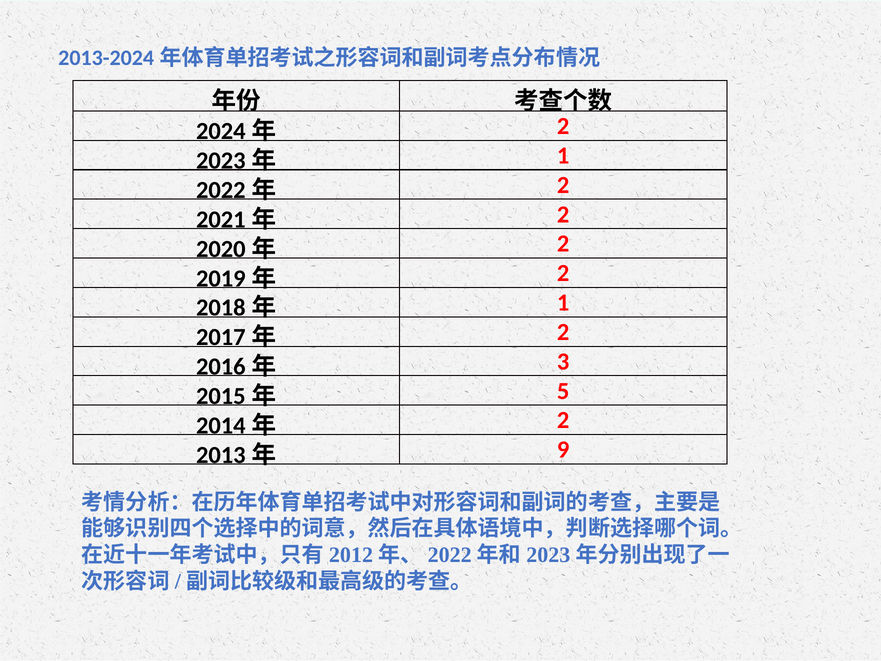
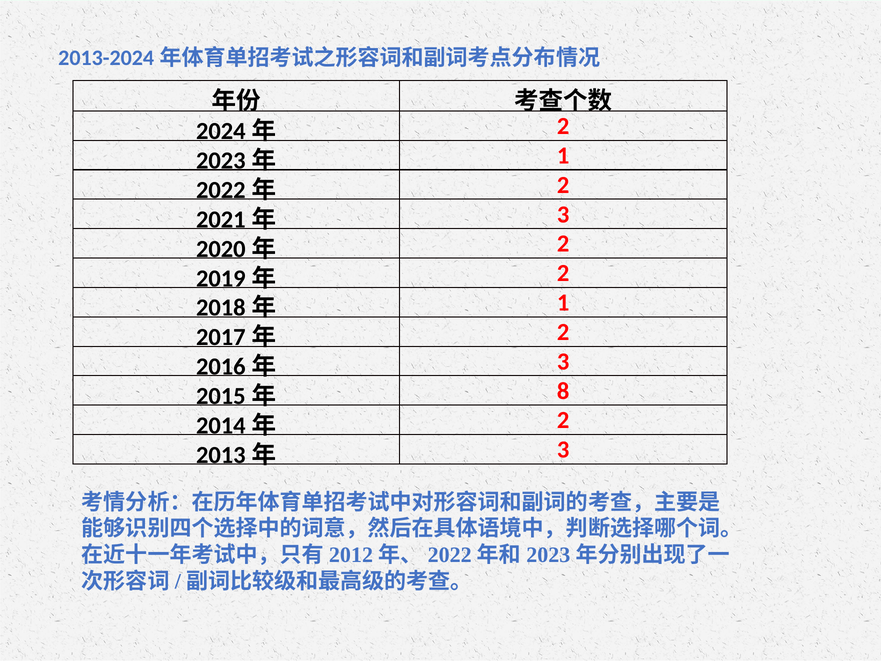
2: 2 -> 3 (563, 214)
5: 5 -> 8 (563, 391)
9: 9 -> 3 (563, 450)
